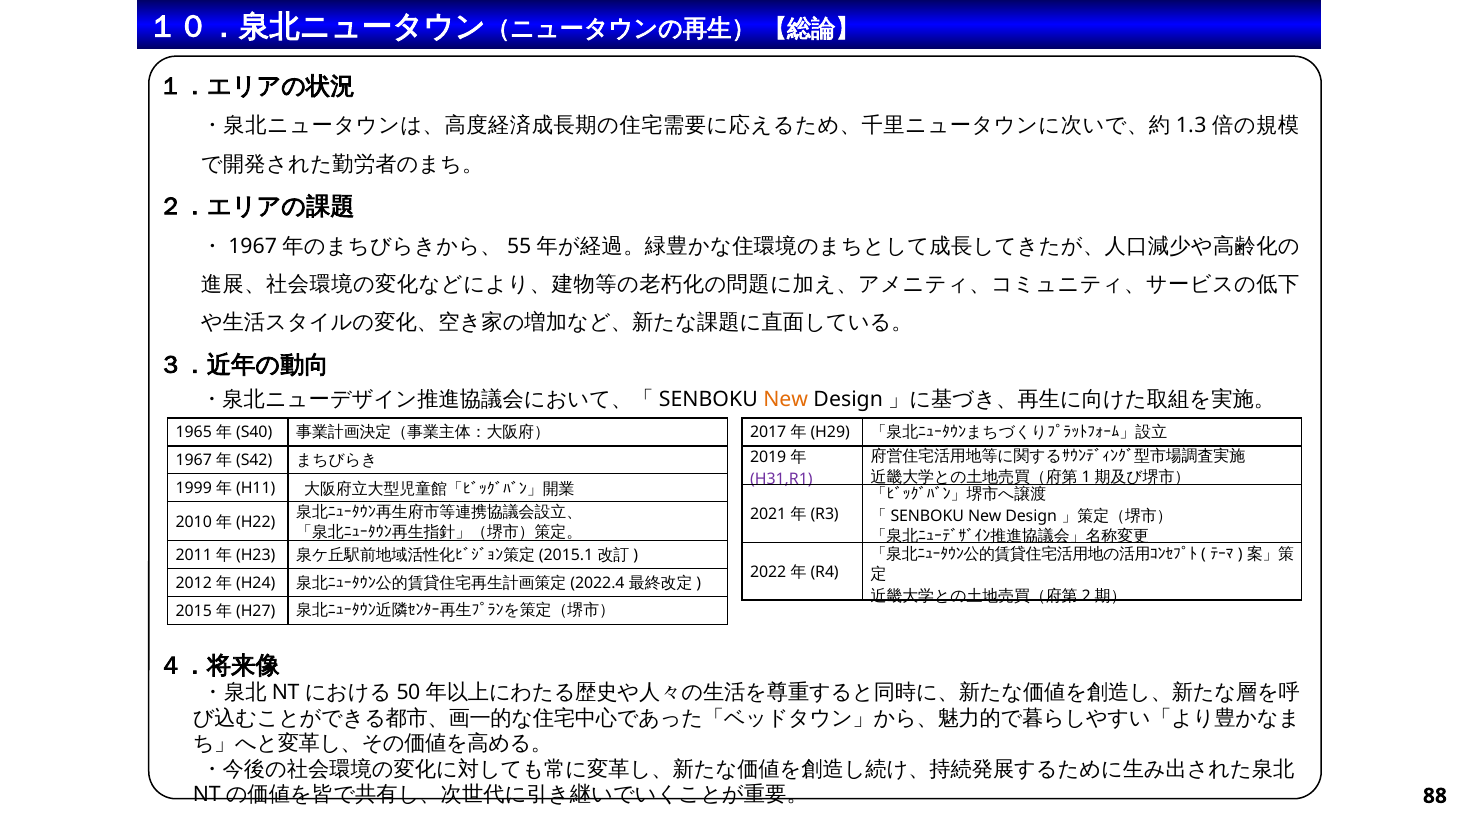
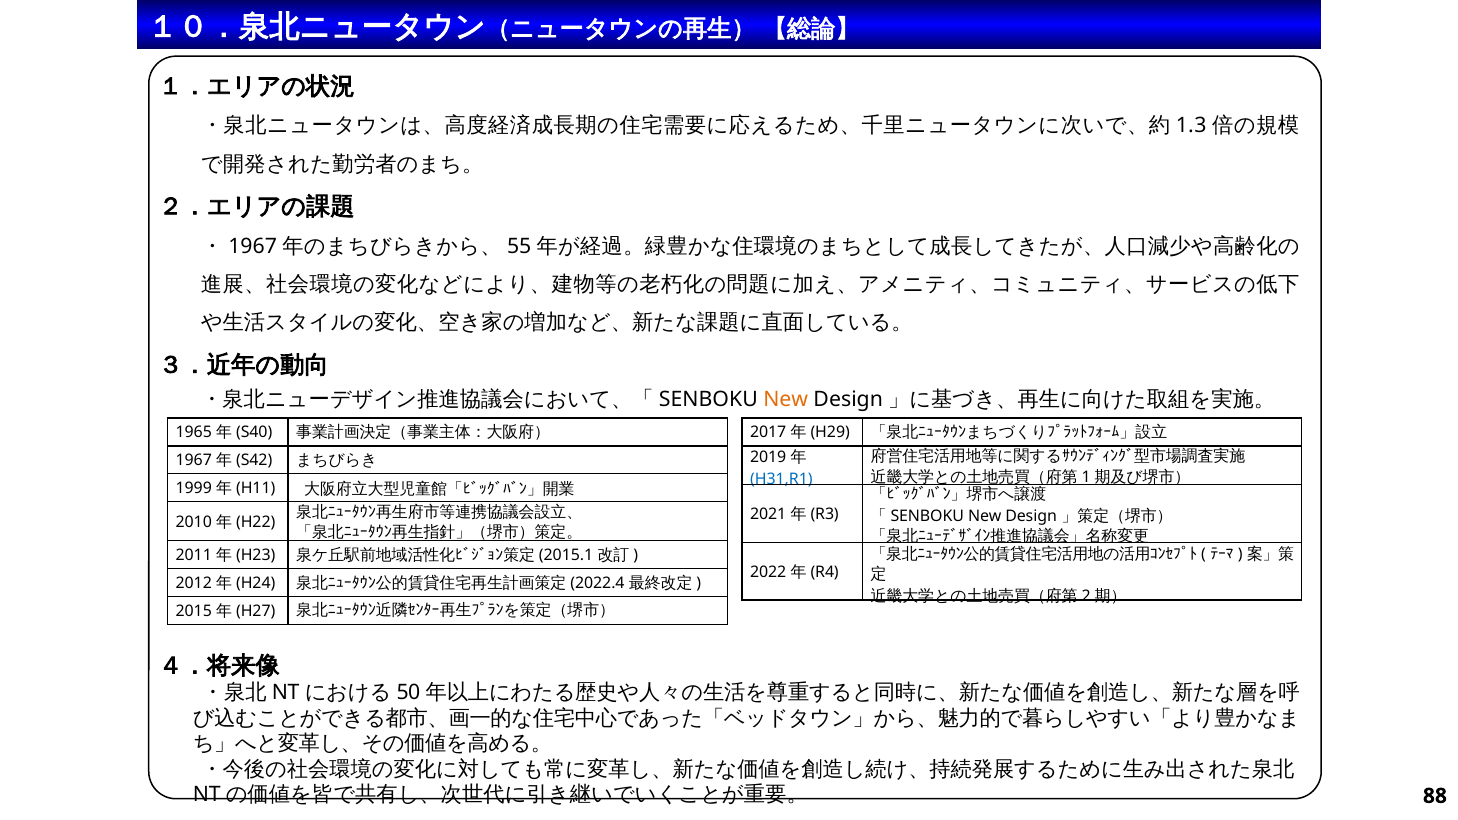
H31,R1 colour: purple -> blue (781, 479)
